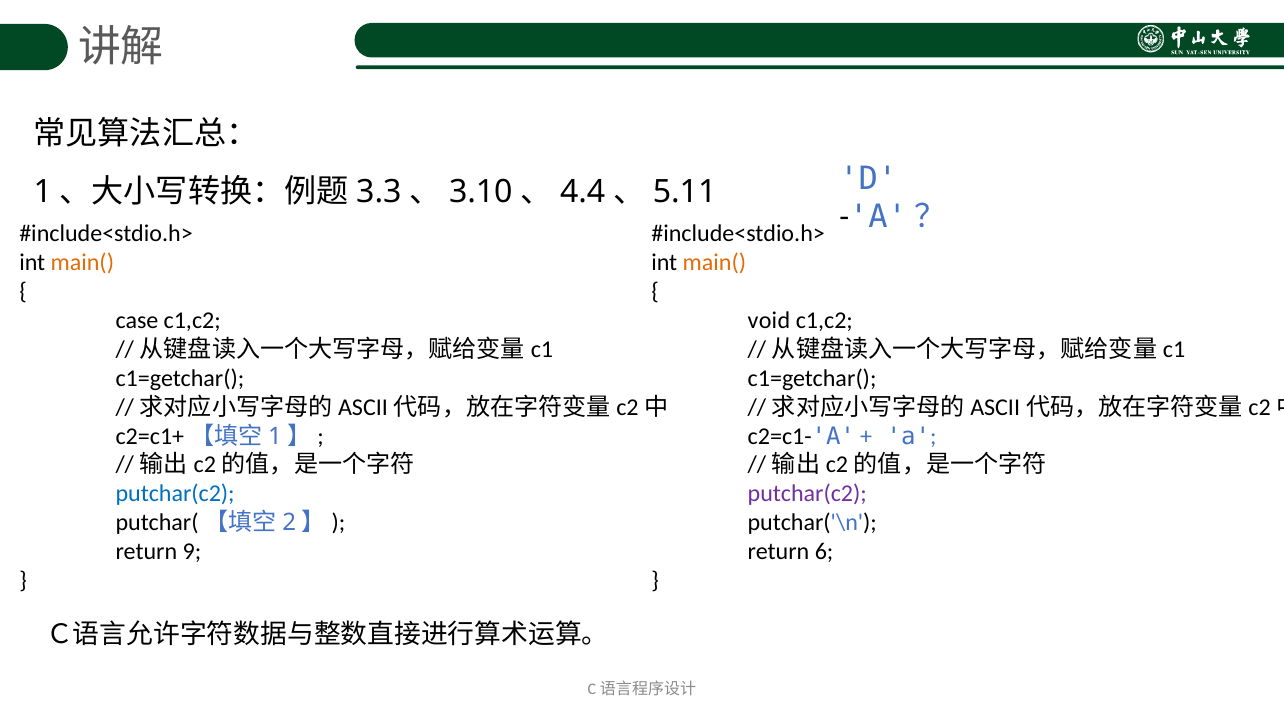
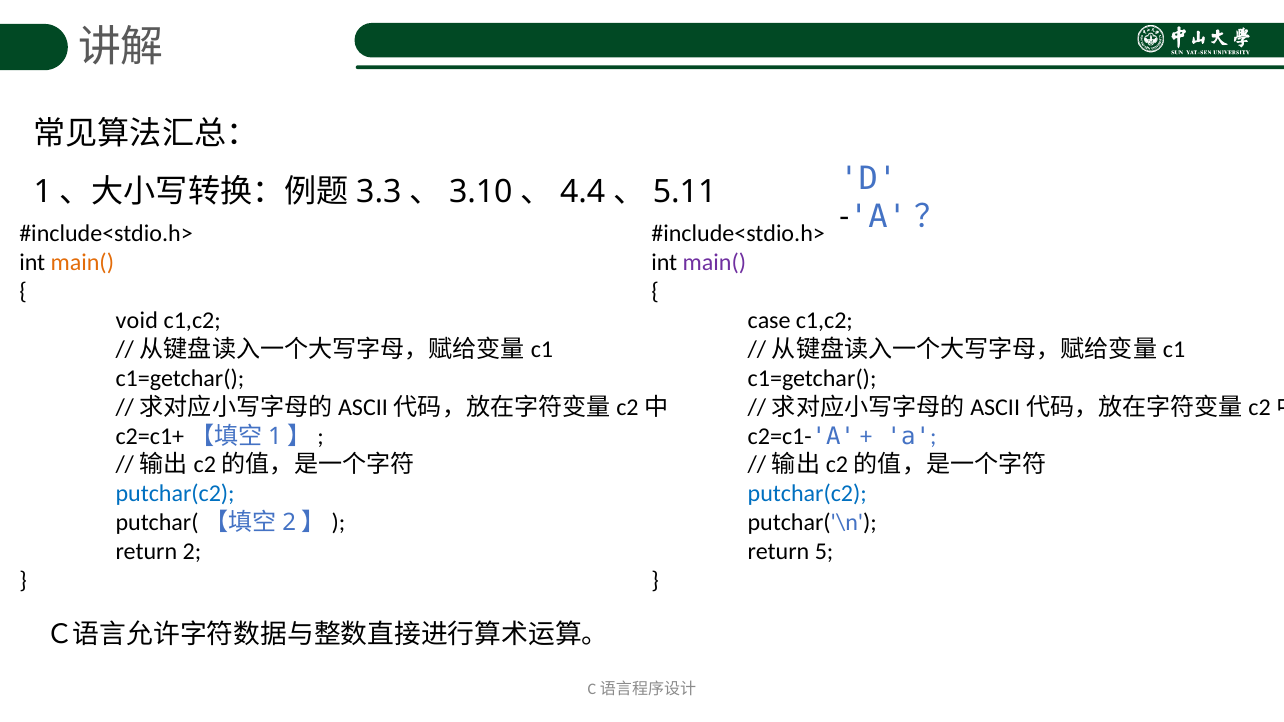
main( colour: orange -> purple (714, 263)
case: case -> void (137, 321)
void: void -> case (769, 321)
putchar(c2 colour: purple -> blue (807, 494)
9: 9 -> 2 (192, 552)
6: 6 -> 5 (824, 552)
